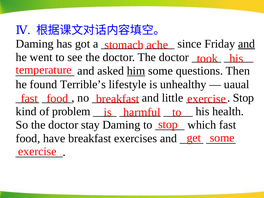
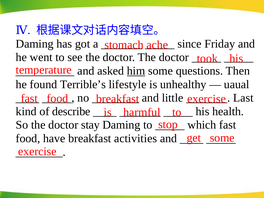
and underline: present -> none (247, 44)
Stop: Stop -> Last (243, 98)
problem: problem -> describe (71, 111)
exercises: exercises -> activities (136, 138)
